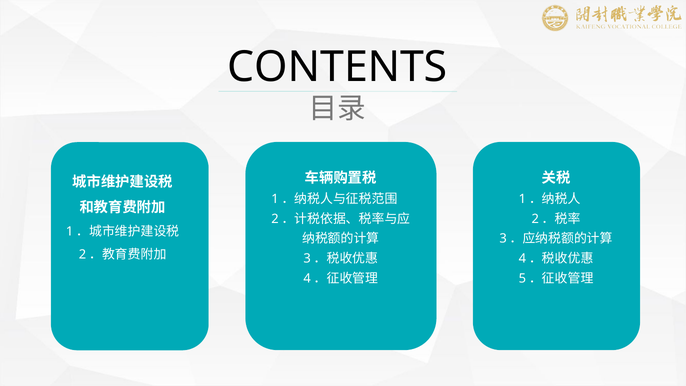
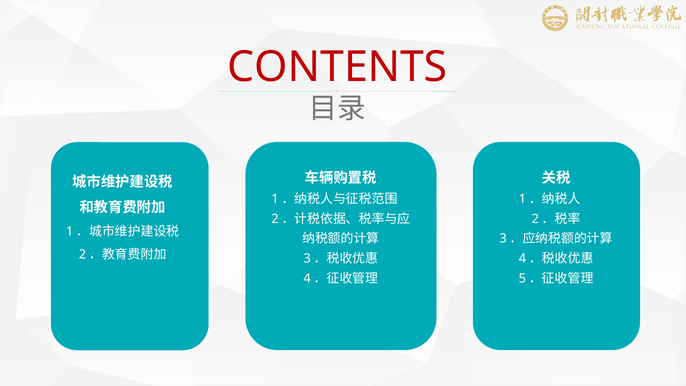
CONTENTS colour: black -> red (337, 67)
